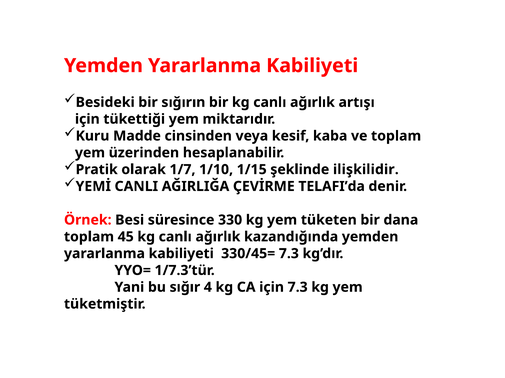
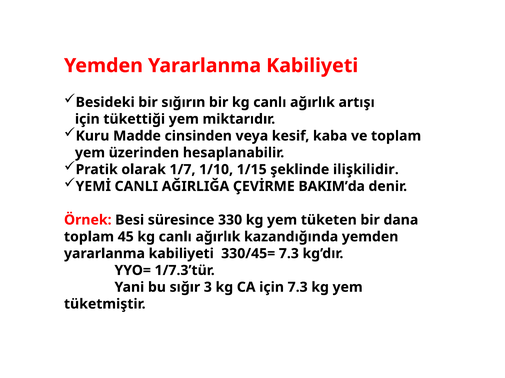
TELAFI’da: TELAFI’da -> BAKIM’da (332, 187)
4: 4 -> 3 (208, 288)
